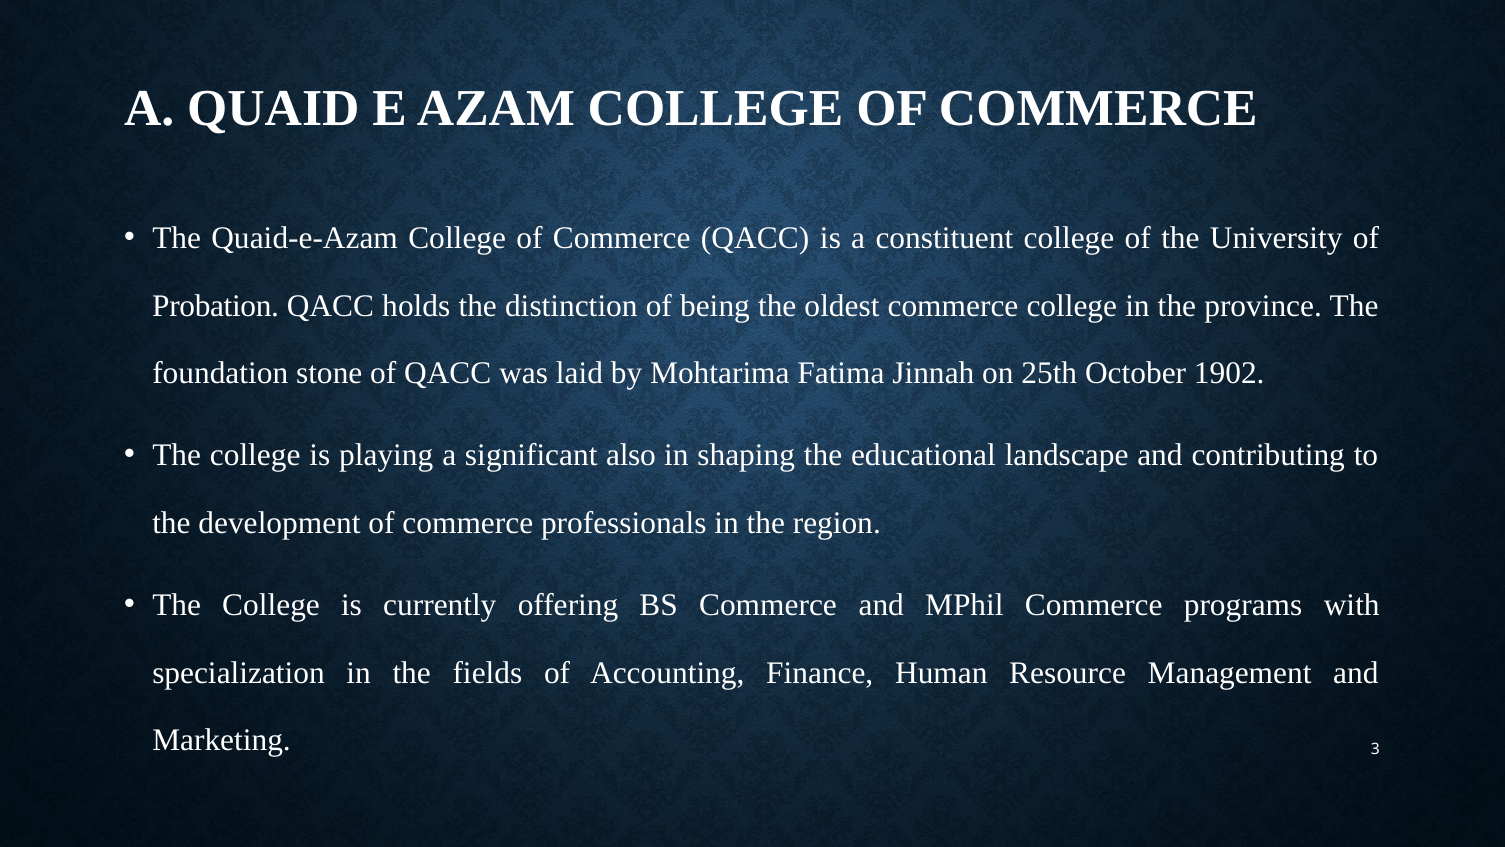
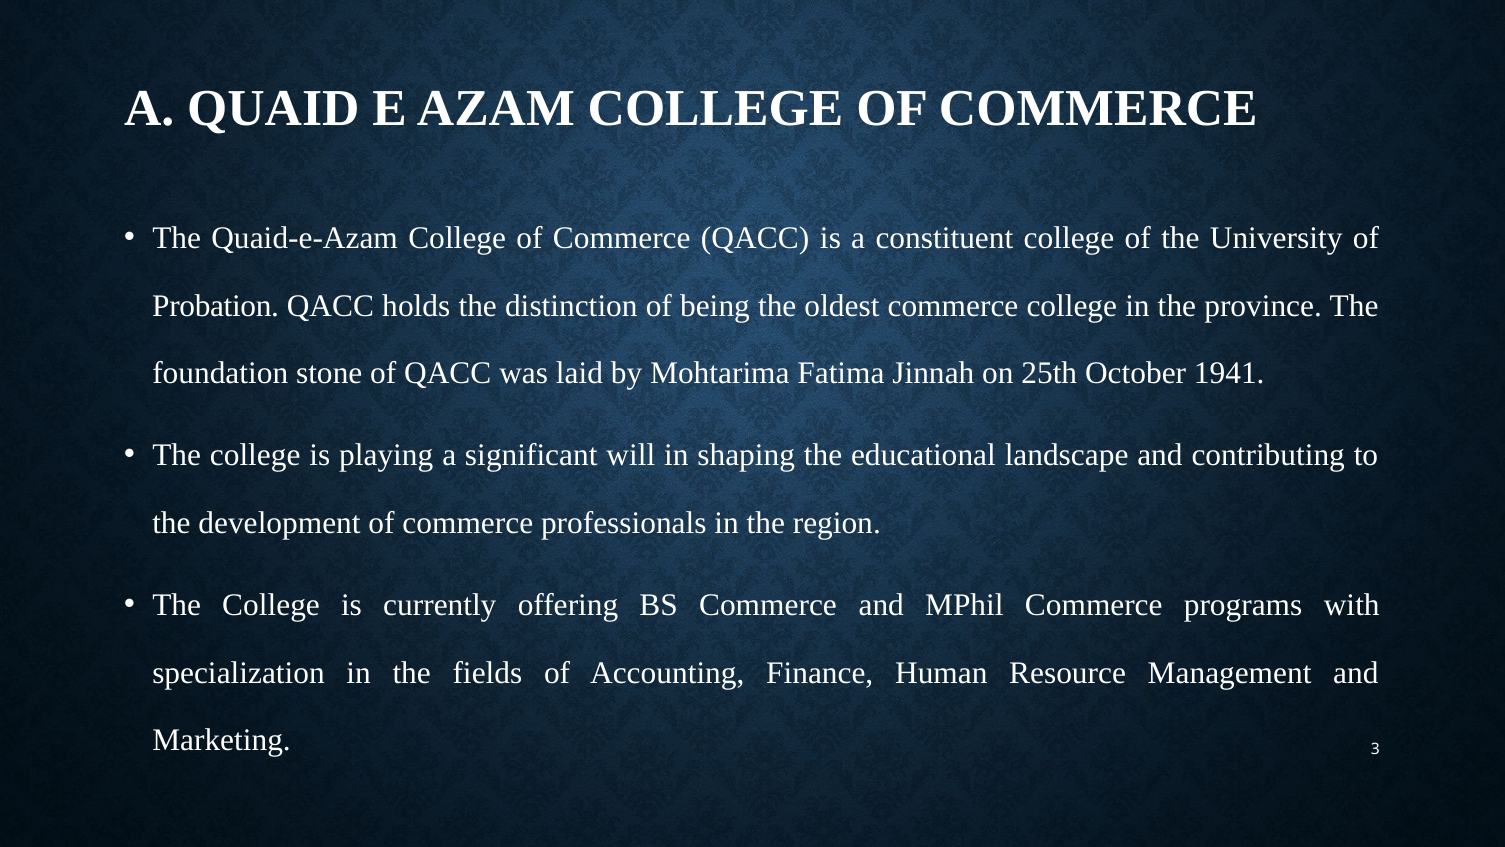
1902: 1902 -> 1941 (1229, 373)
also: also -> will (631, 455)
